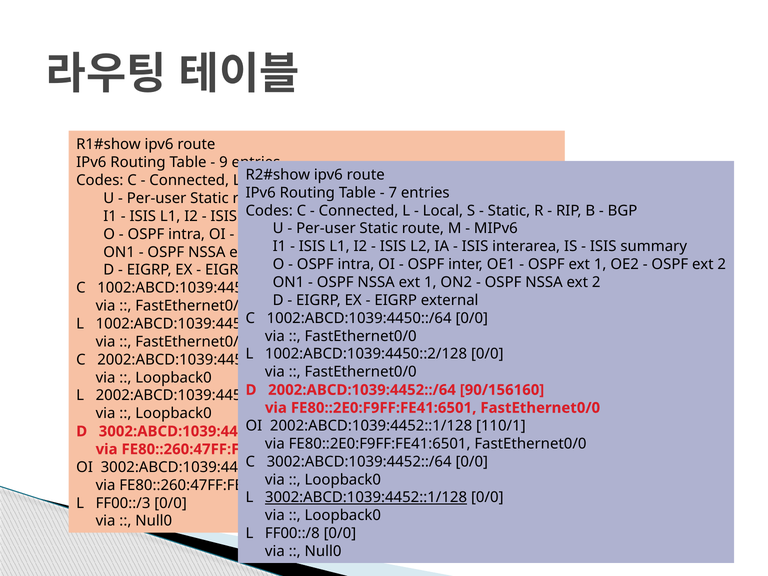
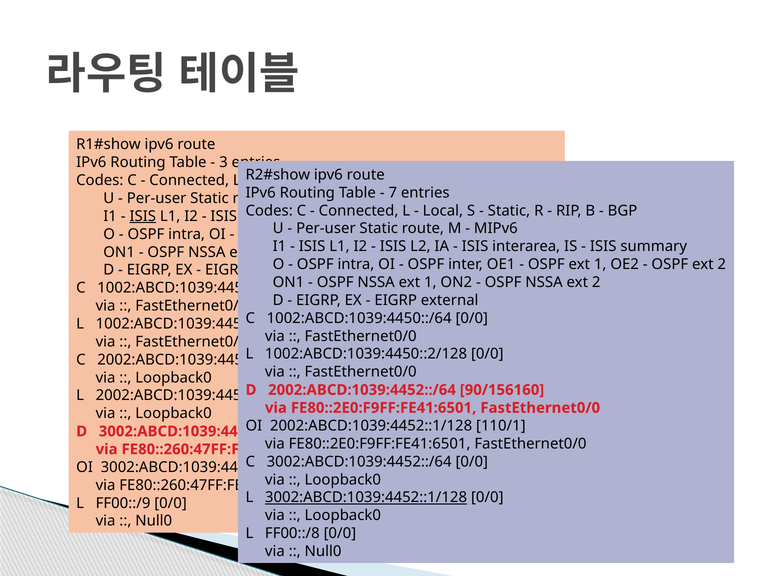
9: 9 -> 3 (223, 162)
ISIS underline: none -> present (143, 216)
FF00::/3: FF00::/3 -> FF00::/9 (123, 503)
